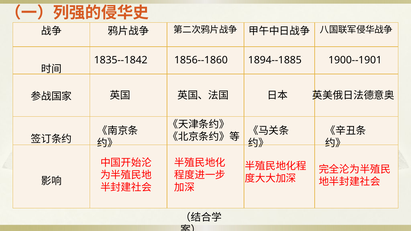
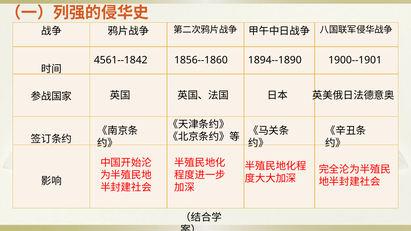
1835--1842: 1835--1842 -> 4561--1842 (121, 60)
1894--1885: 1894--1885 -> 1894--1890 (275, 60)
